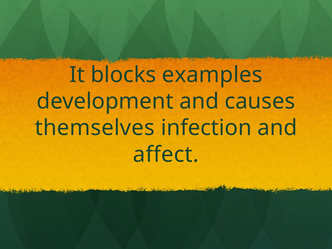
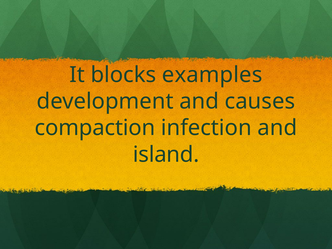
themselves: themselves -> compaction (95, 128)
affect: affect -> island (166, 154)
